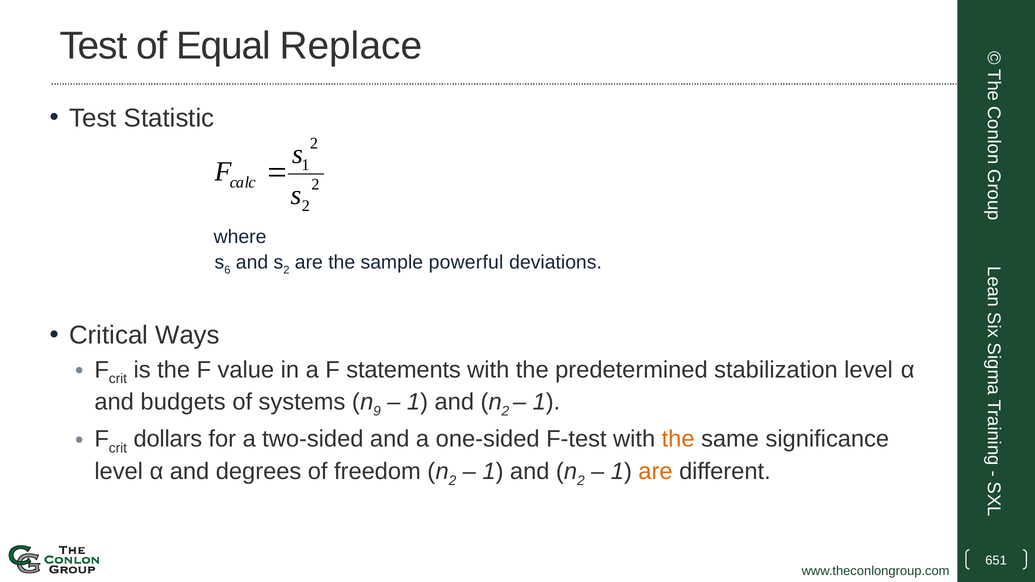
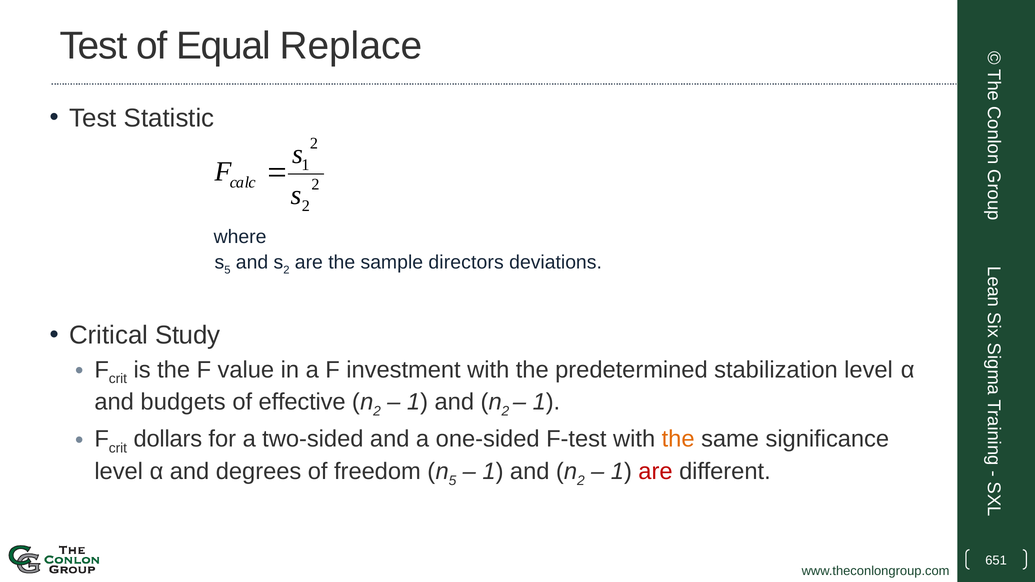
6: 6 -> 5 (227, 270)
powerful: powerful -> directors (466, 263)
Ways: Ways -> Study (188, 336)
statements: statements -> investment (404, 370)
systems: systems -> effective (302, 402)
9: 9 -> 2 (377, 411)
2: 2 -> 5 (453, 481)
are colour: orange -> red (655, 472)
